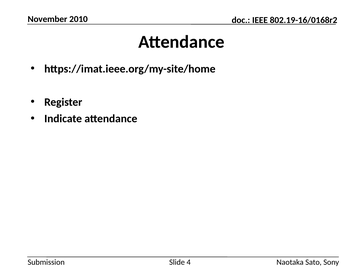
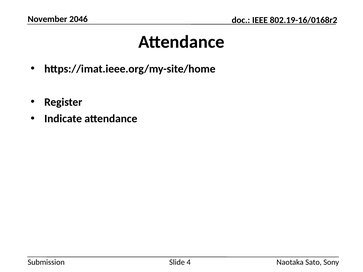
2010: 2010 -> 2046 (78, 19)
